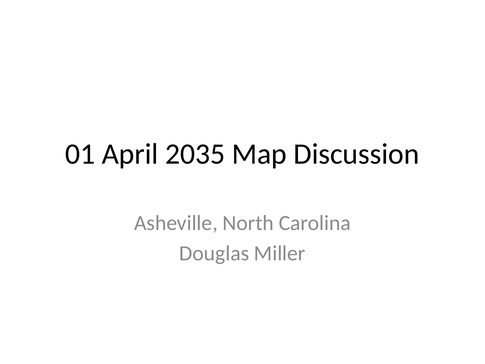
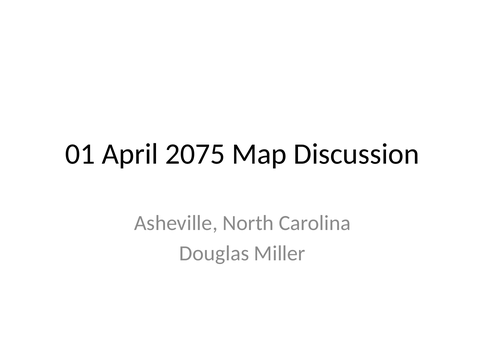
2035: 2035 -> 2075 (195, 154)
